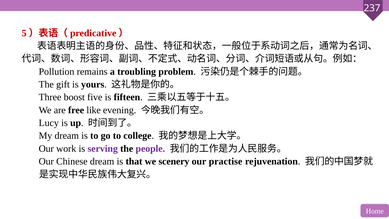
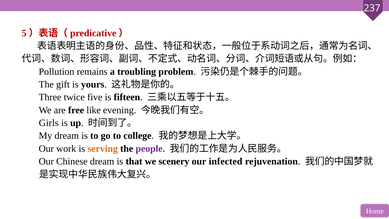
boost: boost -> twice (74, 97)
Lucy: Lucy -> Girls (49, 123)
serving colour: purple -> orange (103, 148)
practise: practise -> infected (226, 161)
